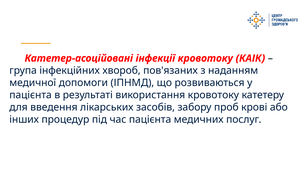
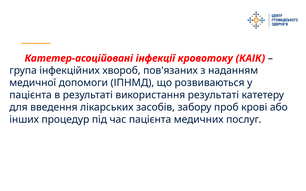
використання кровотоку: кровотоку -> результаті (213, 95)
